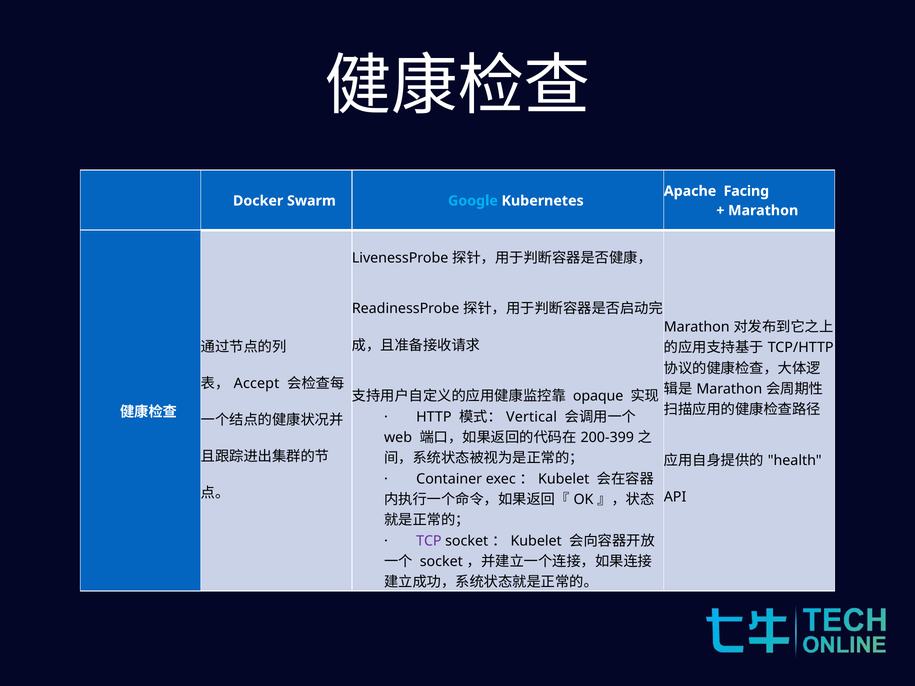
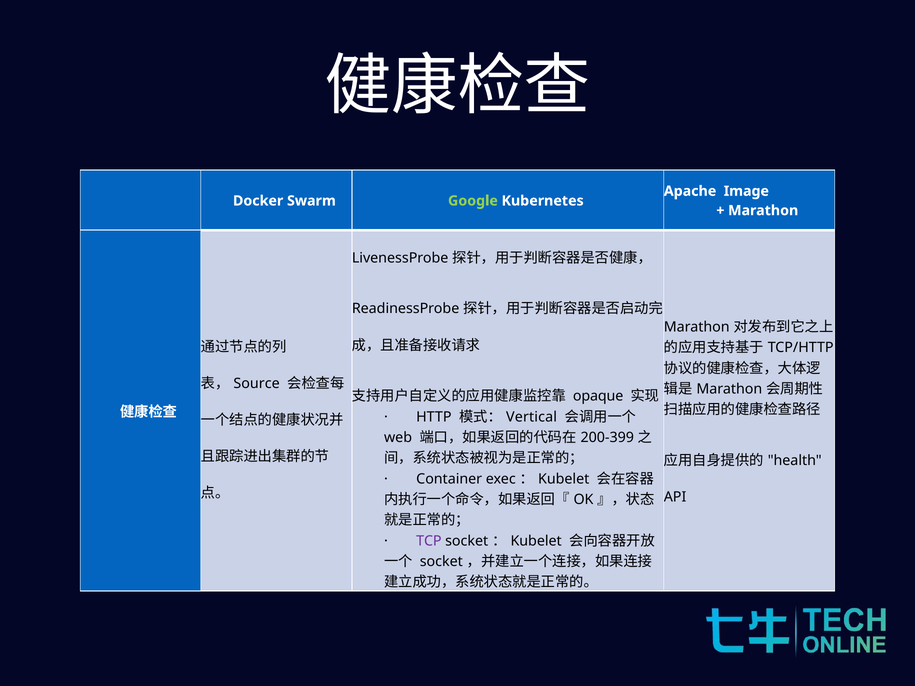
Facing: Facing -> Image (746, 191)
Google colour: light blue -> light green (473, 201)
Accept: Accept -> Source (257, 383)
